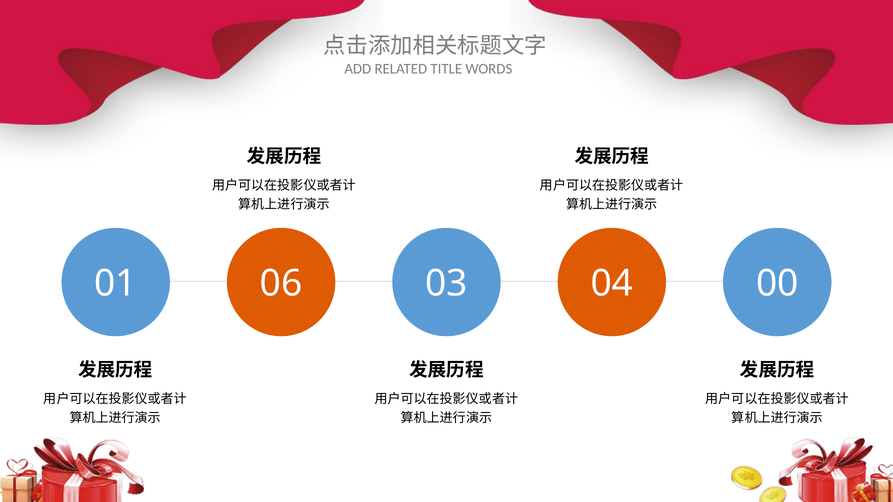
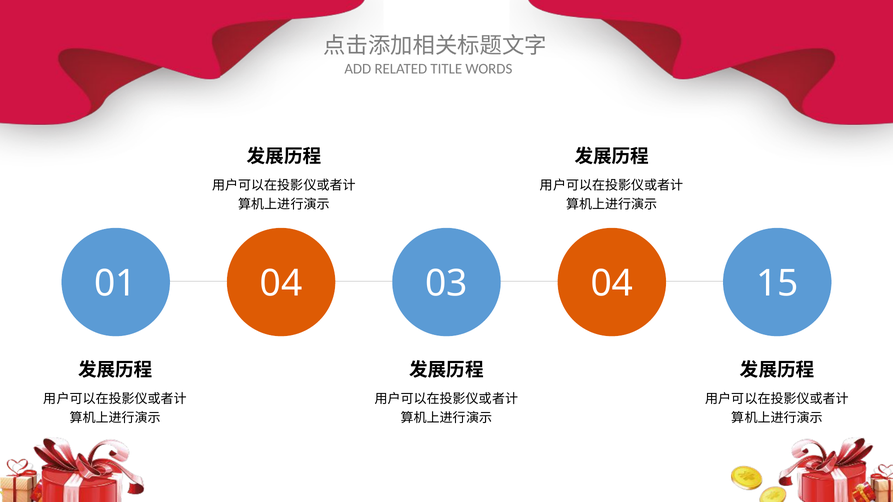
01 06: 06 -> 04 (281, 283)
00: 00 -> 15 (777, 283)
